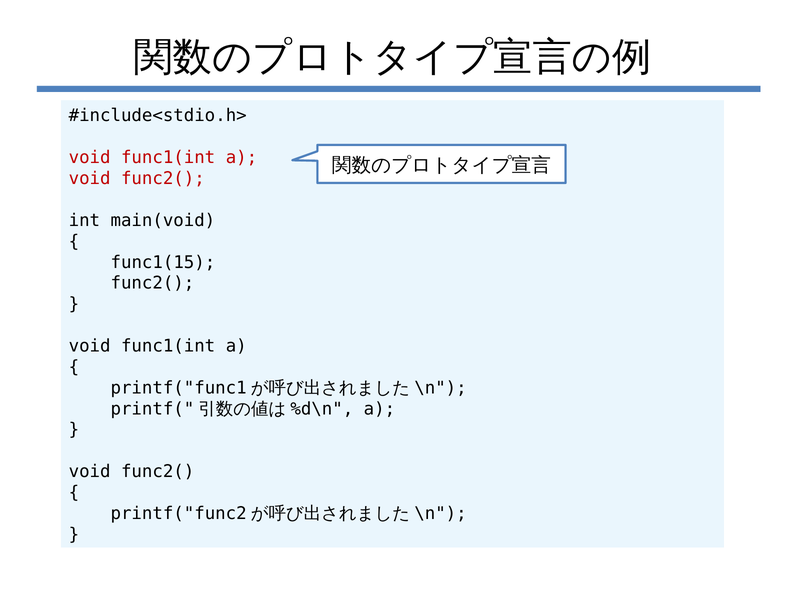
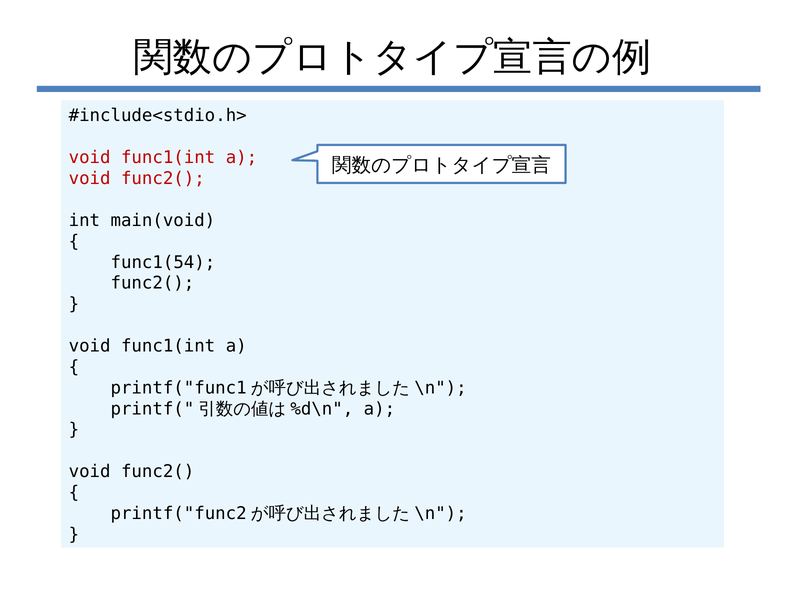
func1(15: func1(15 -> func1(54 (163, 262)
